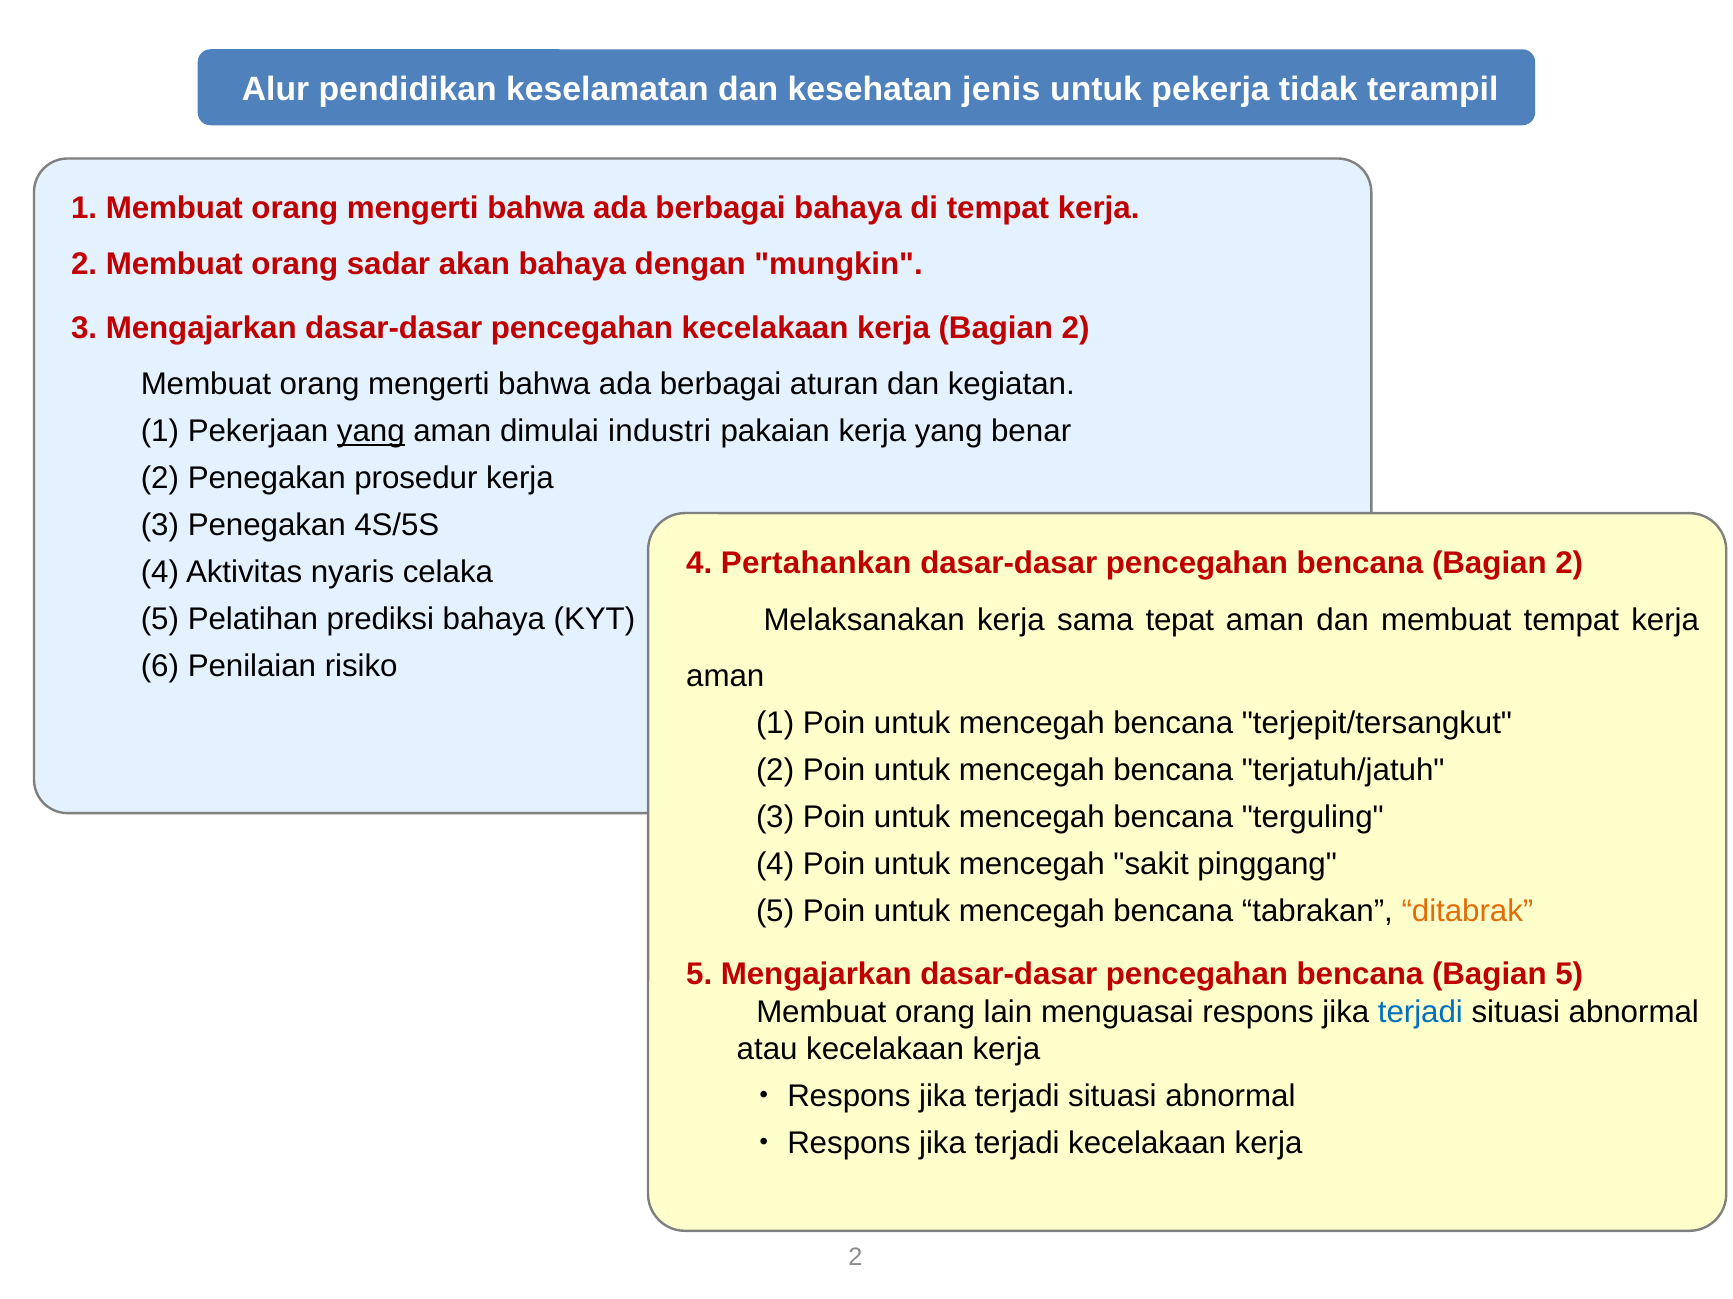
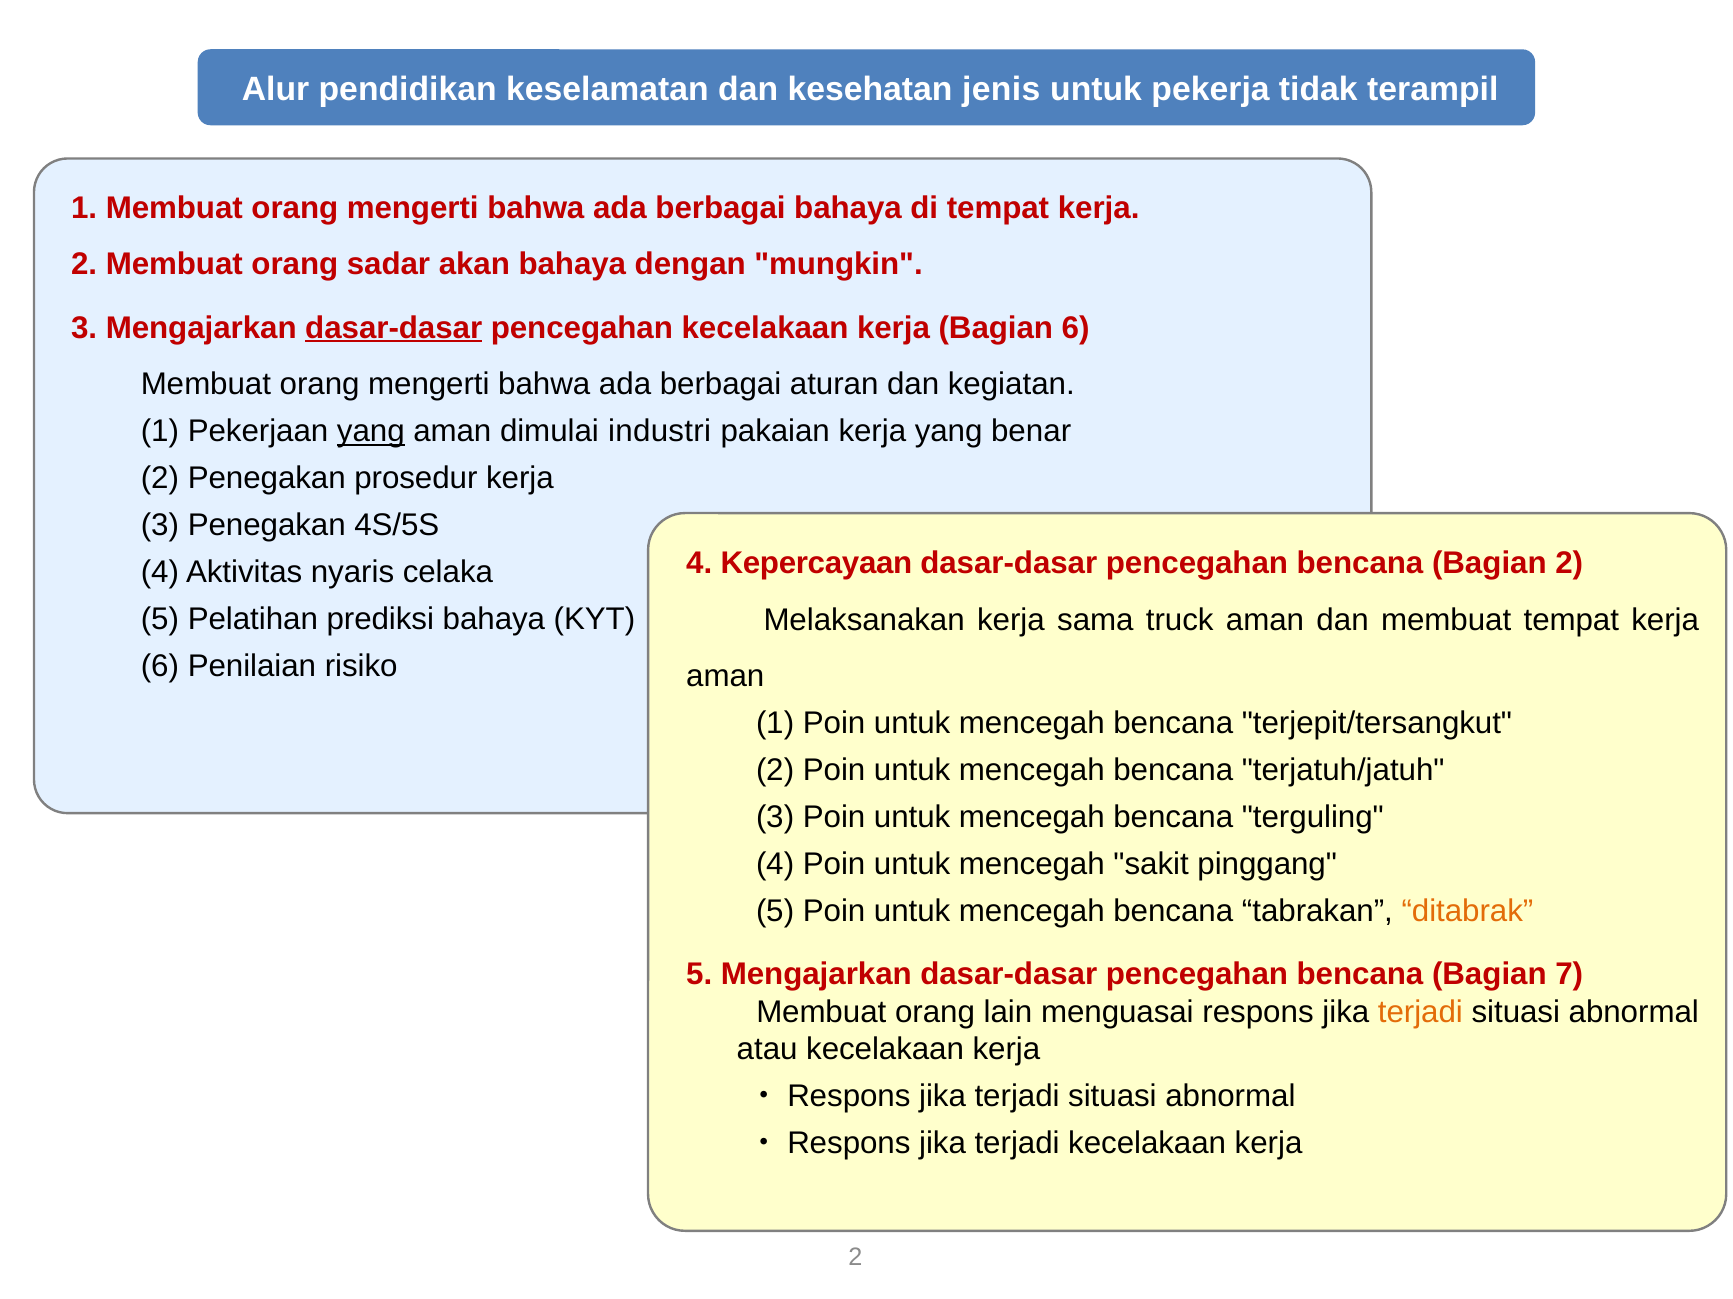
dasar-dasar underline: none -> present (394, 328)
kerja Bagian 2: 2 -> 6 (1076, 328)
Pertahankan: Pertahankan -> Kepercayaan (816, 564)
tepat: tepat -> truck (1180, 620)
Bagian 5: 5 -> 7 (1569, 975)
terjadi colour: blue -> orange (1420, 1013)
